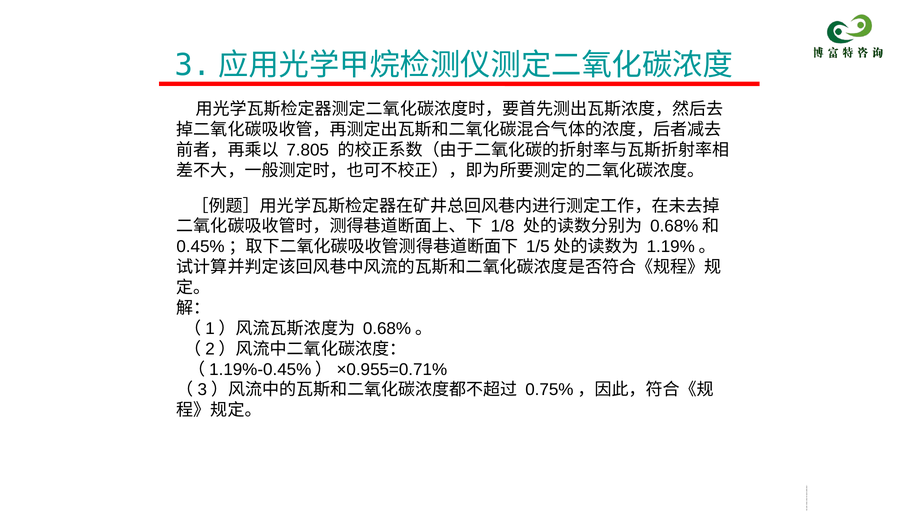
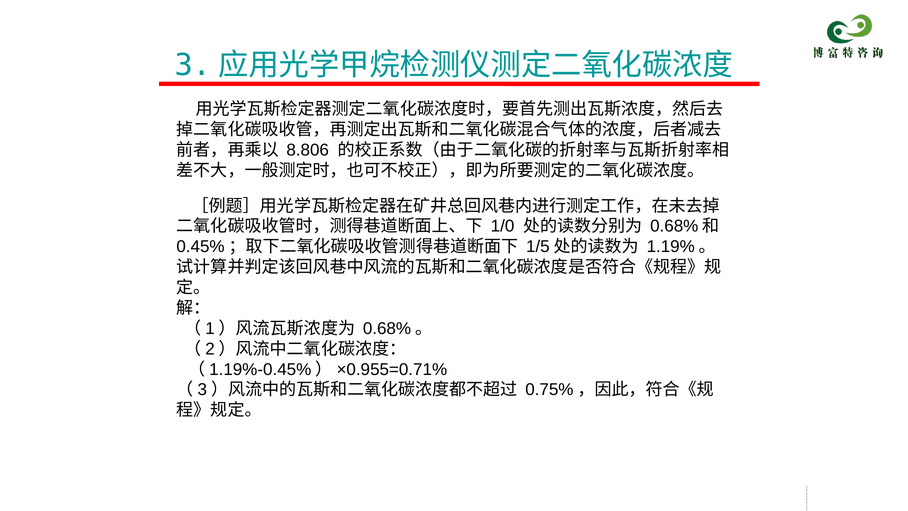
7.805: 7.805 -> 8.806 (308, 150)
1/8: 1/8 -> 1/0 (503, 226)
